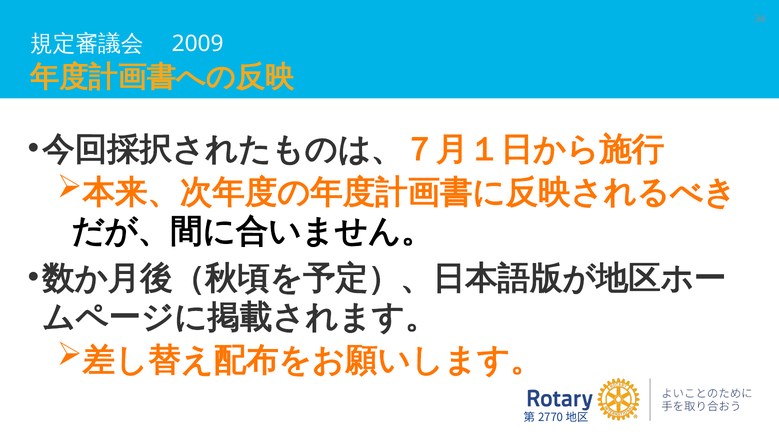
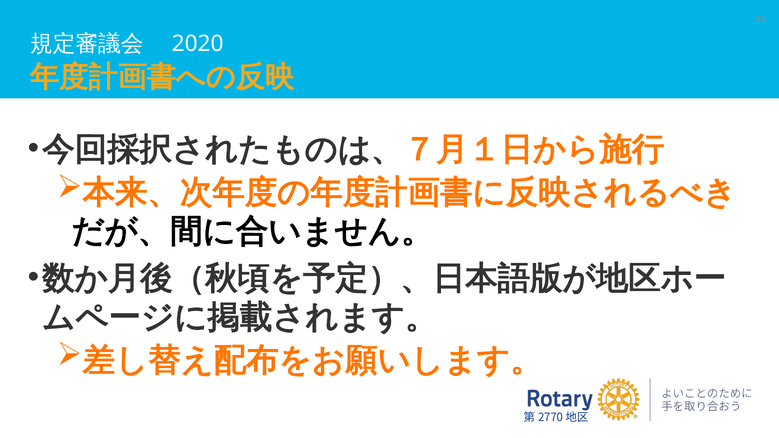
2009: 2009 -> 2020 (198, 44)
